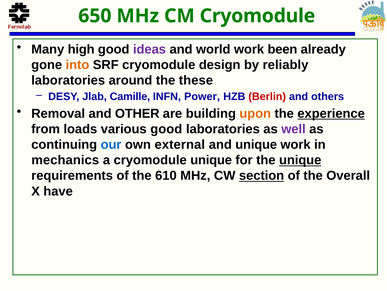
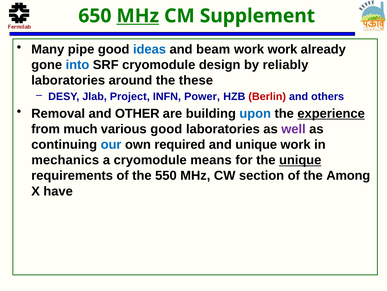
MHz underline: none -> present (138, 16)
CM Cryomodule: Cryomodule -> Supplement (257, 16)
high: high -> pipe (81, 49)
ideas colour: purple -> blue (149, 49)
world: world -> beam (213, 49)
work been: been -> work (282, 49)
into colour: orange -> blue (77, 65)
Camille: Camille -> Project (130, 96)
upon colour: orange -> blue (255, 113)
loads: loads -> much (80, 129)
external: external -> required (180, 144)
cryomodule unique: unique -> means (211, 160)
610: 610 -> 550 (166, 175)
section underline: present -> none (262, 175)
Overall: Overall -> Among (348, 175)
